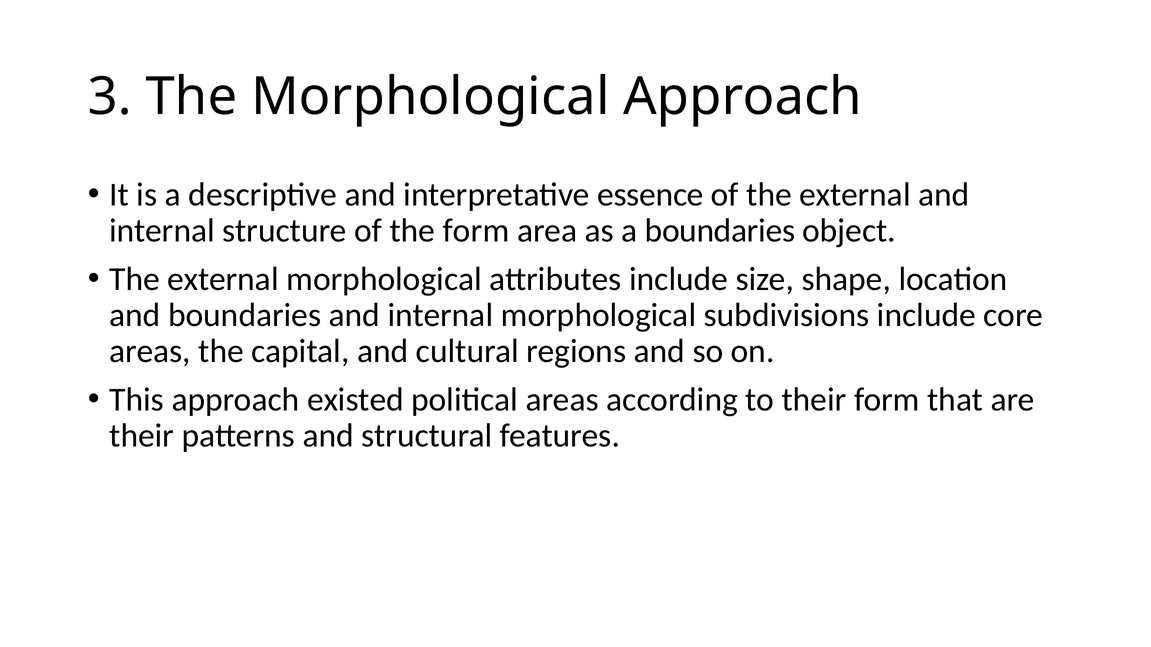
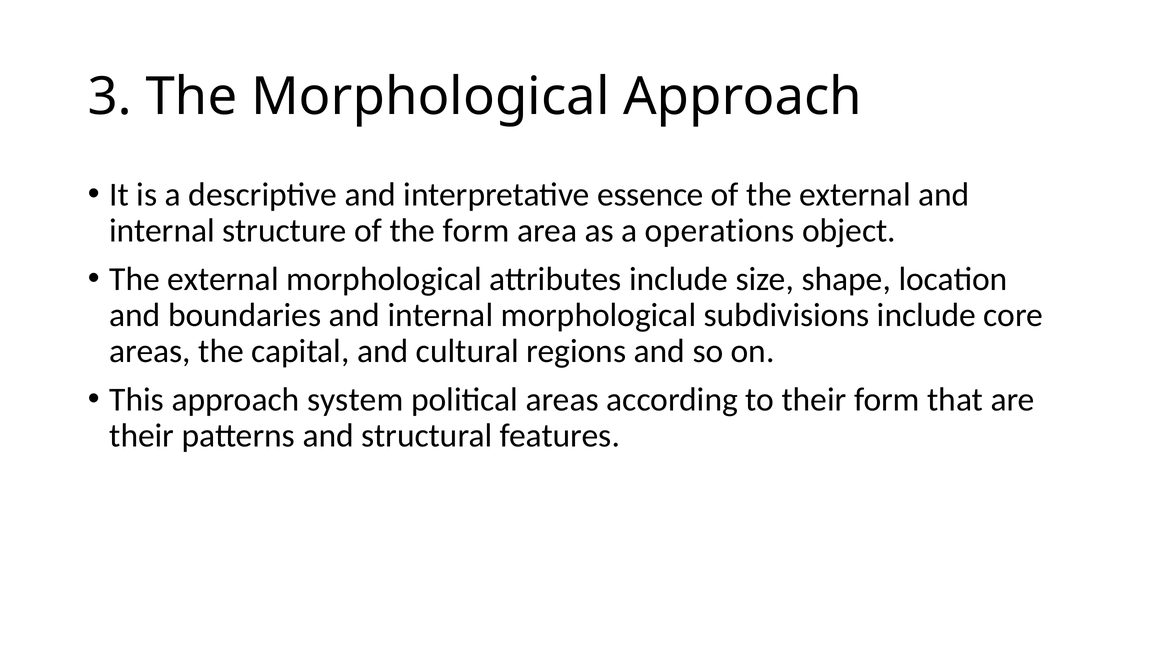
a boundaries: boundaries -> operations (720, 231)
existed: existed -> system (355, 400)
